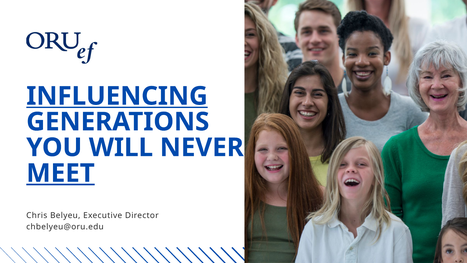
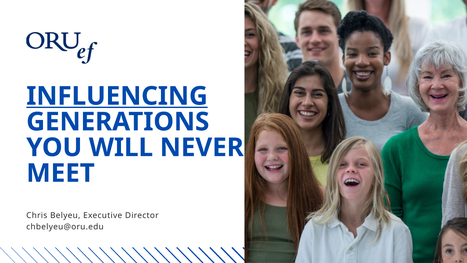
MEET underline: present -> none (61, 173)
